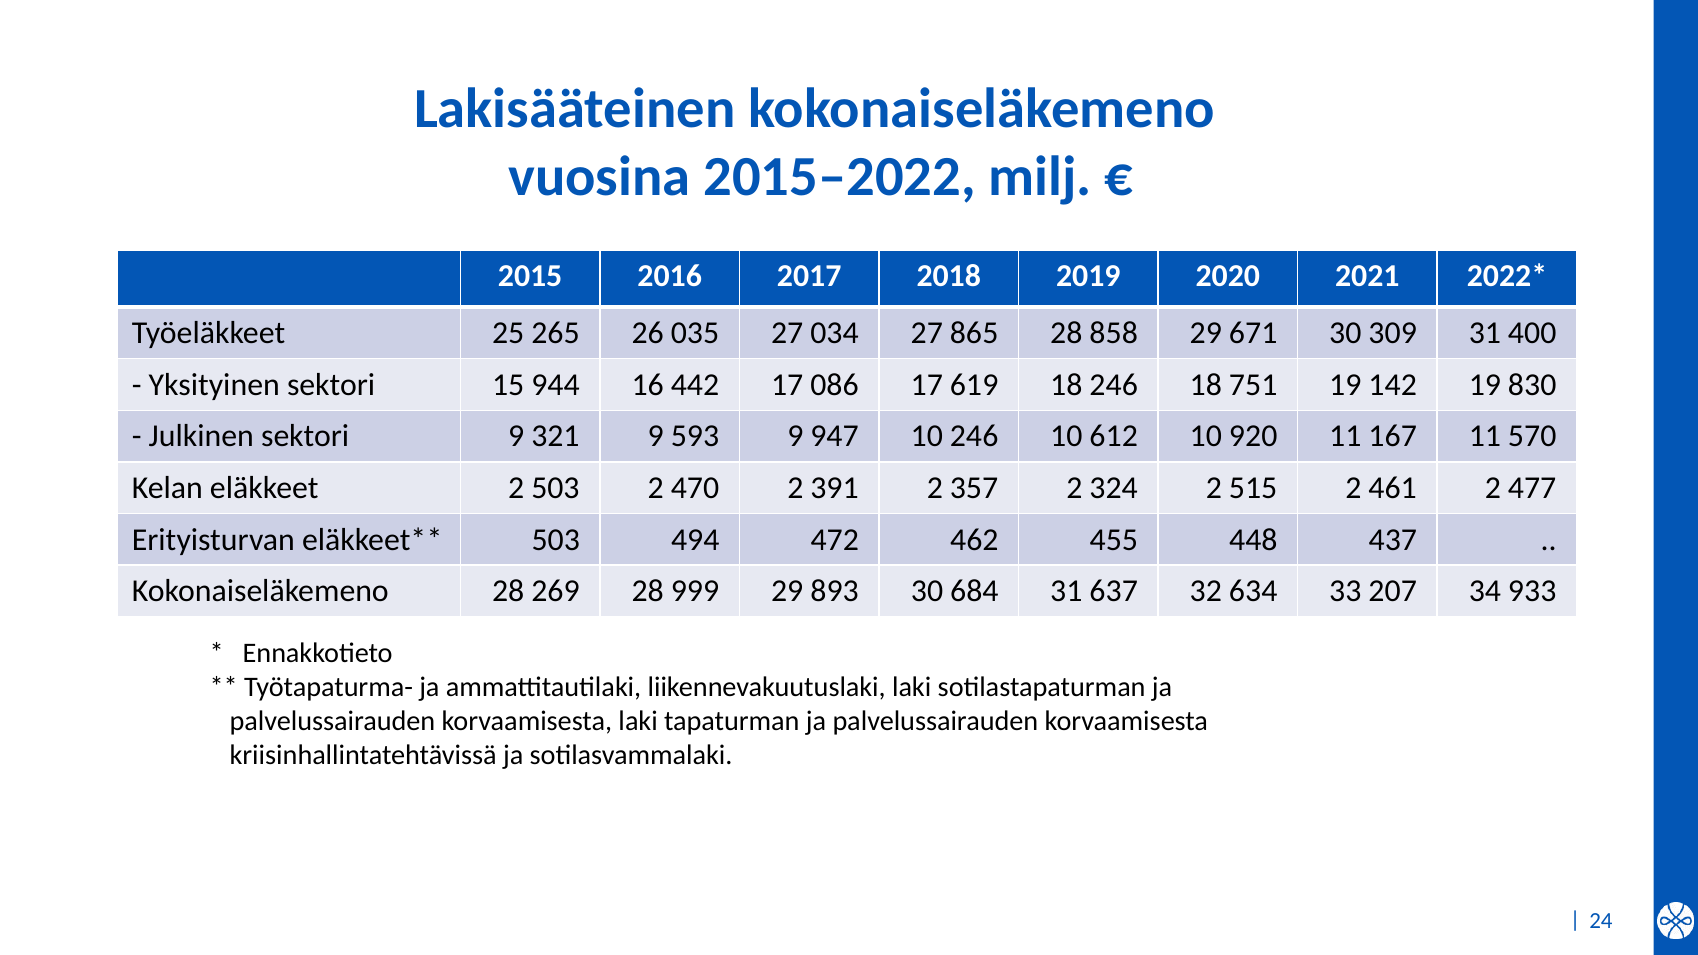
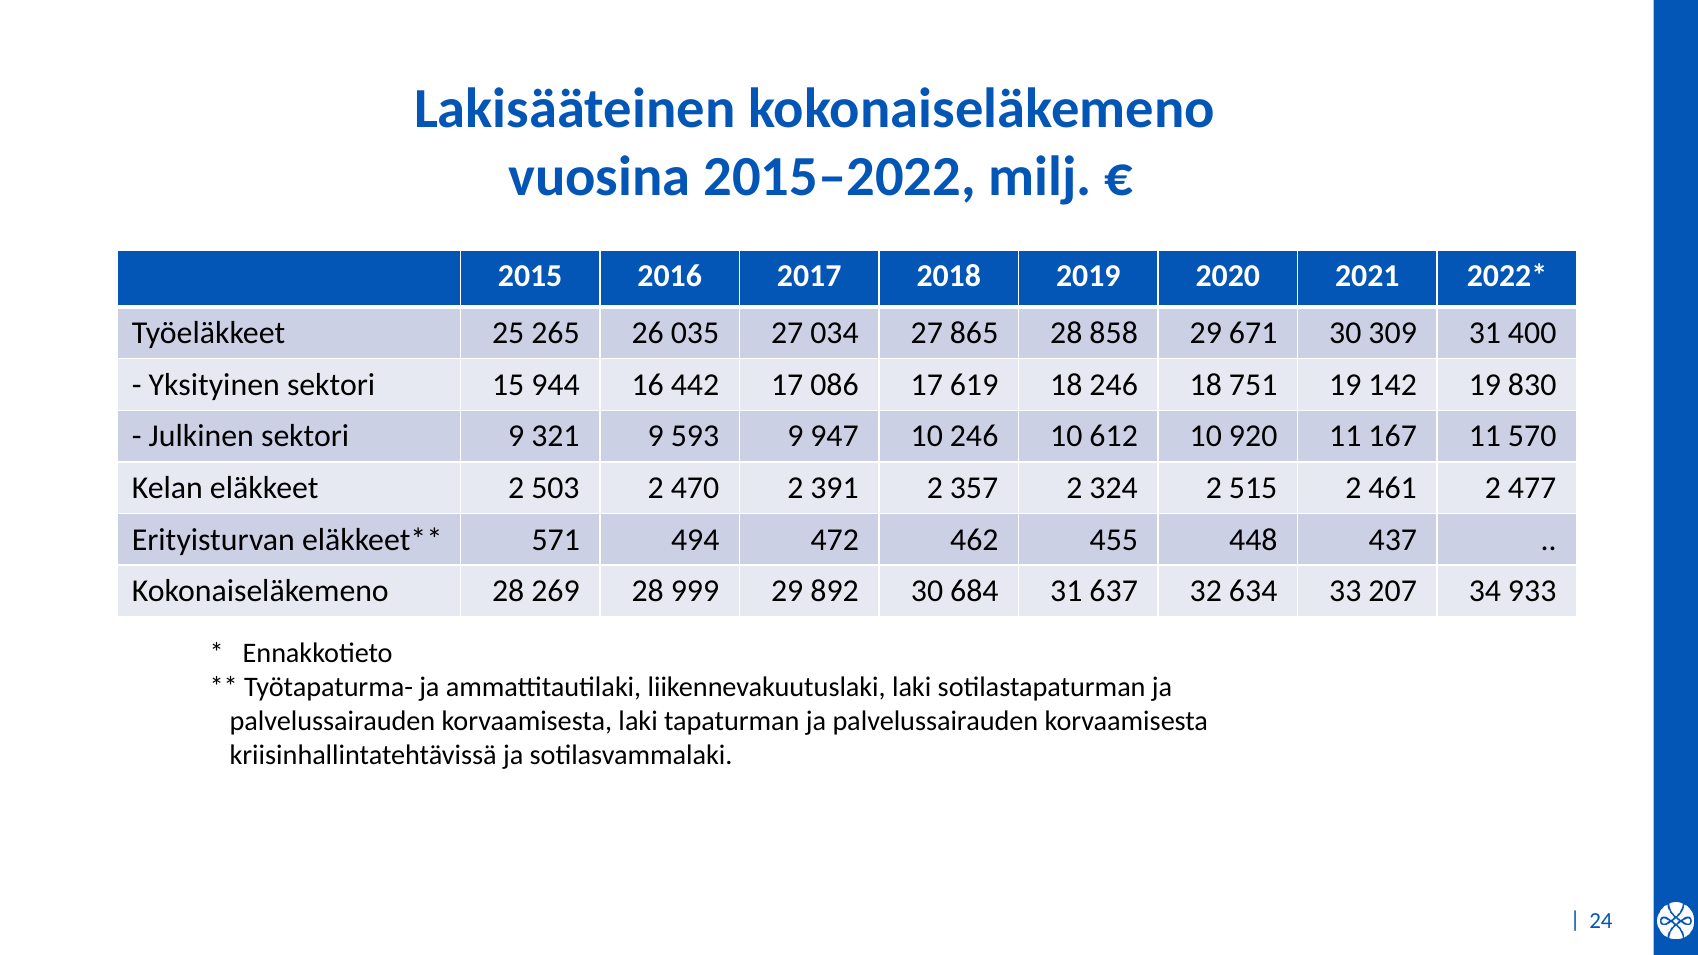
503: 503 -> 571 (556, 540)
893: 893 -> 892 (835, 591)
